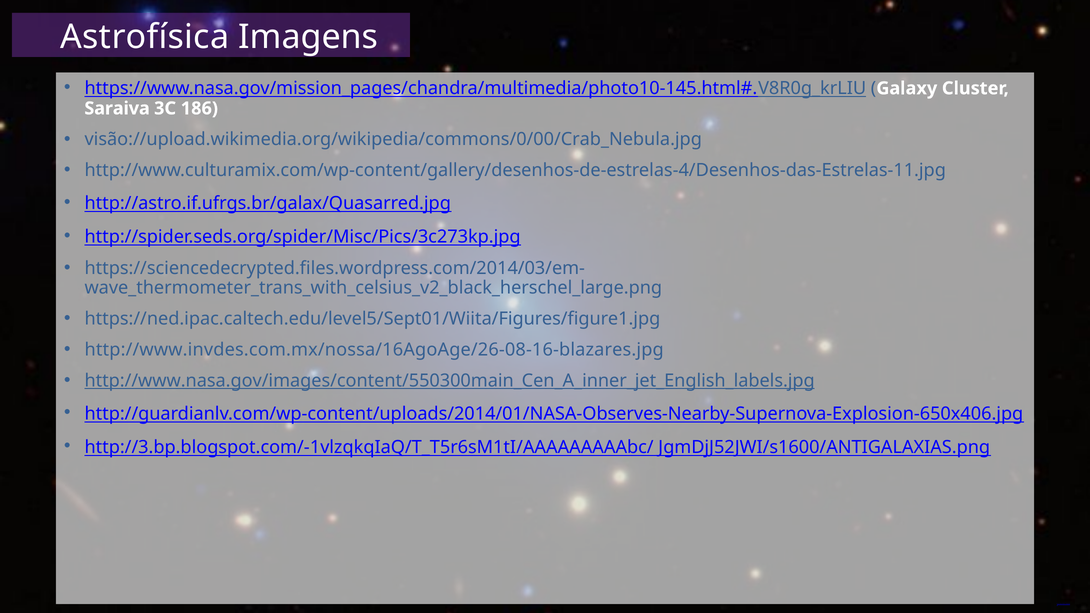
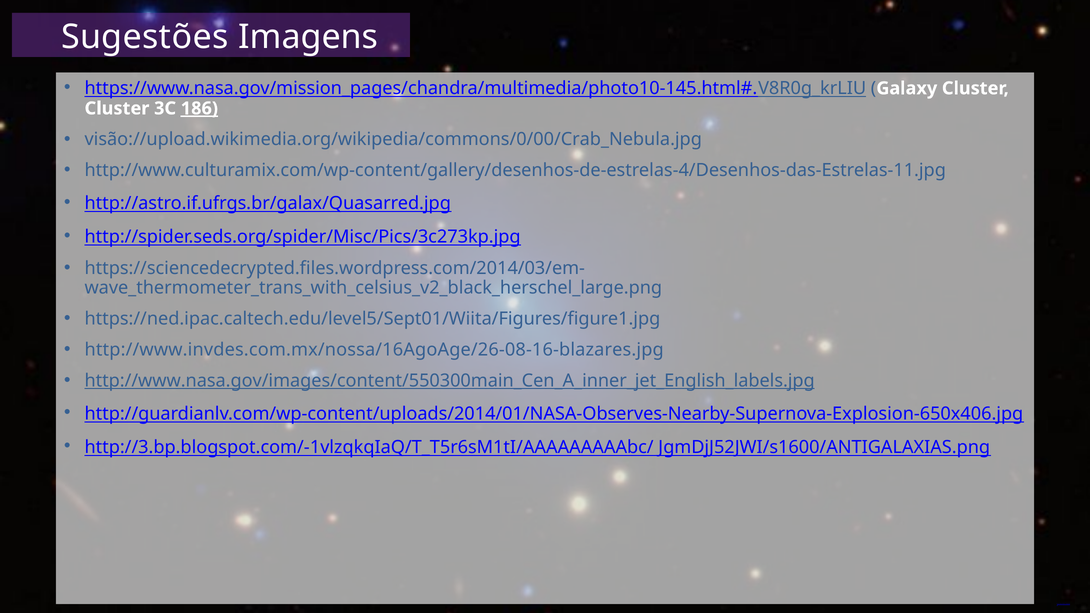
Astrofísica: Astrofísica -> Sugestões (145, 37)
Saraiva: Saraiva -> Cluster (117, 108)
186 underline: none -> present (199, 108)
